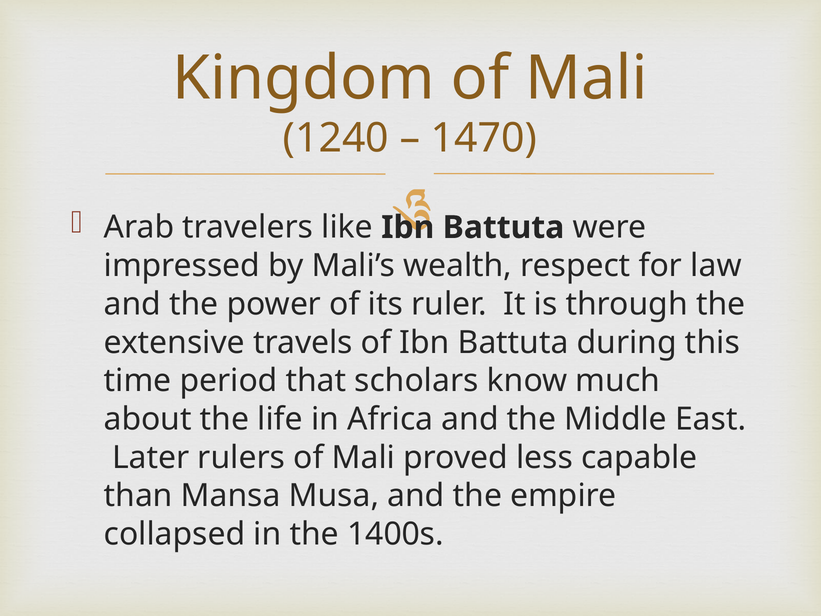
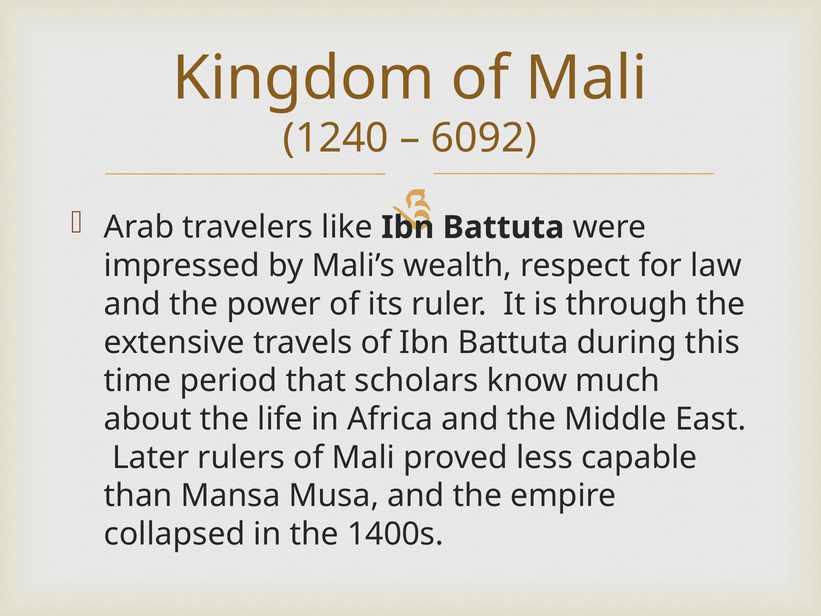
1470: 1470 -> 6092 (484, 138)
